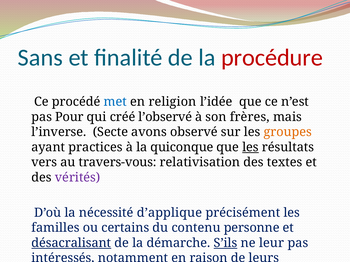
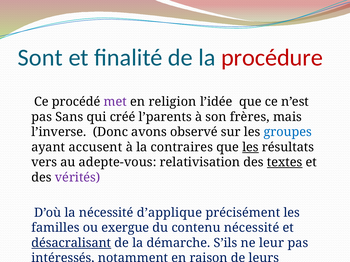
Sans: Sans -> Sont (40, 58)
met colour: blue -> purple (115, 102)
pas Pour: Pour -> Sans (69, 117)
l’observé: l’observé -> l’parents (165, 117)
Secte: Secte -> Donc (110, 132)
groupes colour: orange -> blue (288, 132)
practices: practices -> accusent (95, 147)
quiconque: quiconque -> contraires (182, 147)
travers-vous: travers-vous -> adepte-vous (118, 163)
textes underline: none -> present (285, 163)
certains: certains -> exergue (125, 228)
contenu personne: personne -> nécessité (252, 228)
S’ils underline: present -> none (225, 243)
